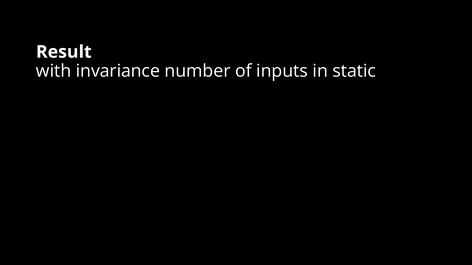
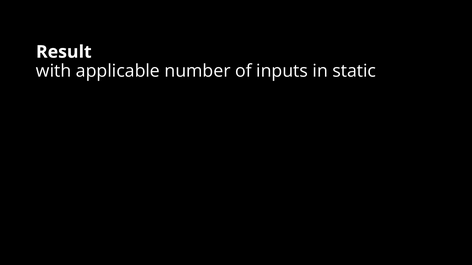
invariance: invariance -> applicable (118, 71)
